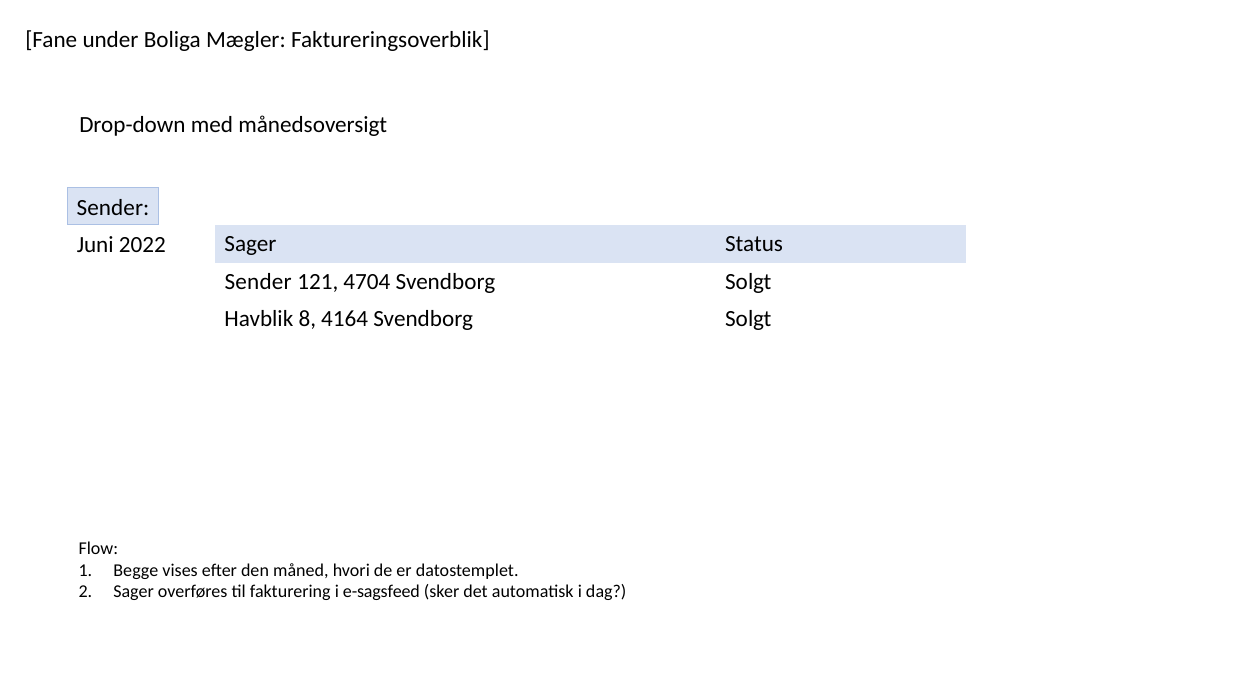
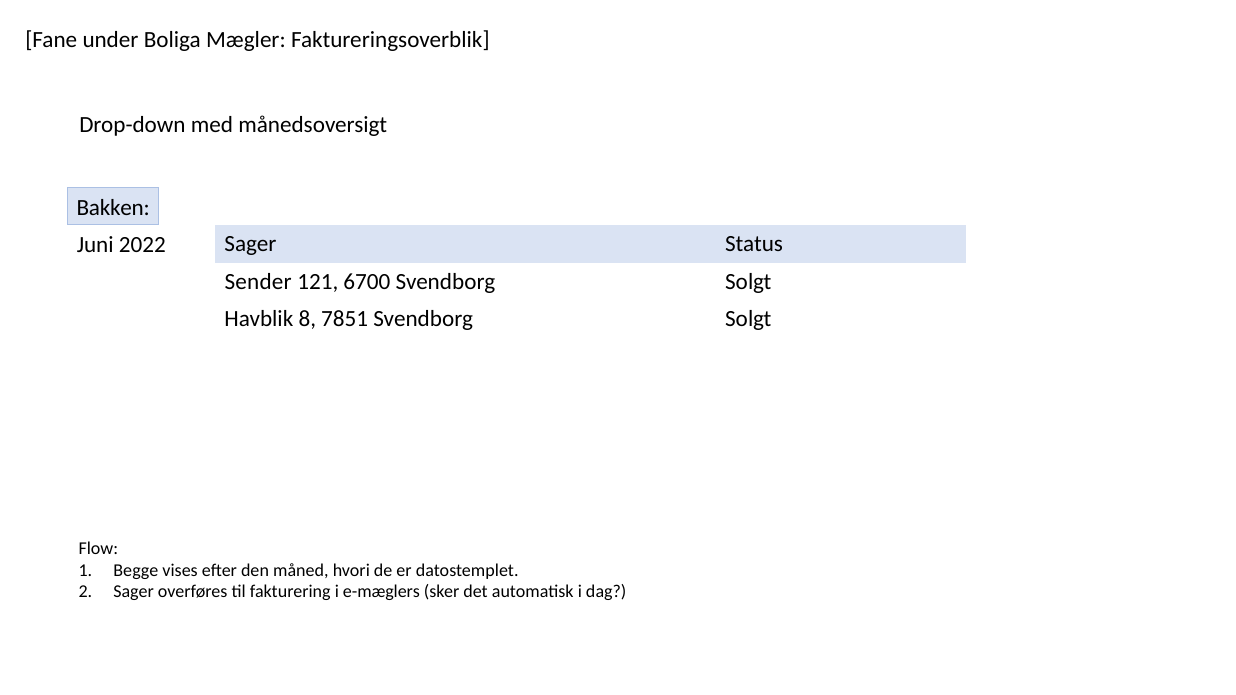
Sender: Sender -> Bakken (113, 208)
4704: 4704 -> 6700 (367, 282)
4164: 4164 -> 7851 (345, 319)
e-sagsfeed: e-sagsfeed -> e-mæglers (381, 592)
